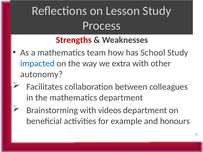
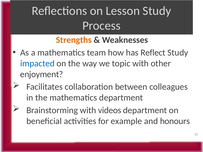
Strengths colour: red -> orange (74, 40)
School: School -> Reflect (153, 53)
extra: extra -> topic (121, 64)
autonomy: autonomy -> enjoyment (42, 74)
